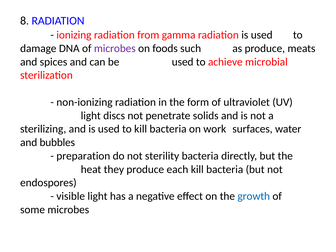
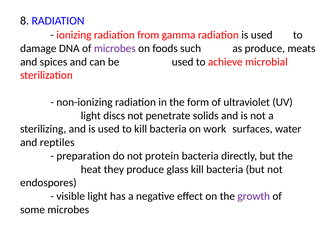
bubbles: bubbles -> reptiles (57, 142)
sterility: sterility -> protein (162, 156)
each: each -> glass (178, 169)
growth colour: blue -> purple (254, 196)
